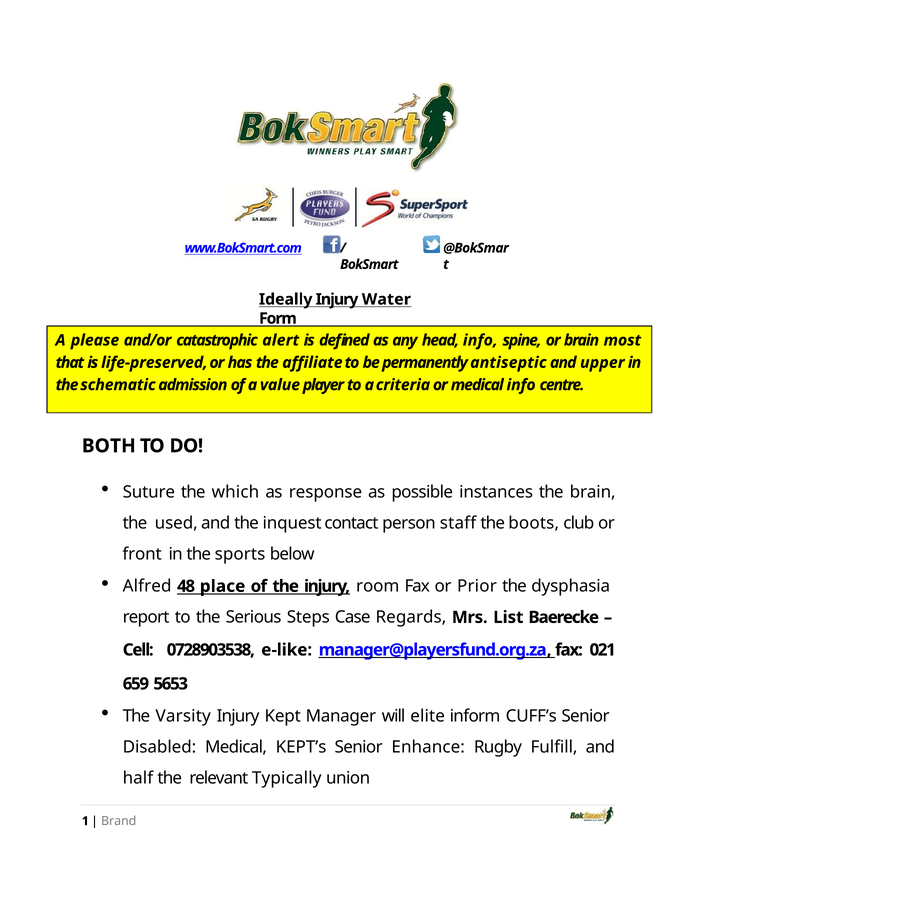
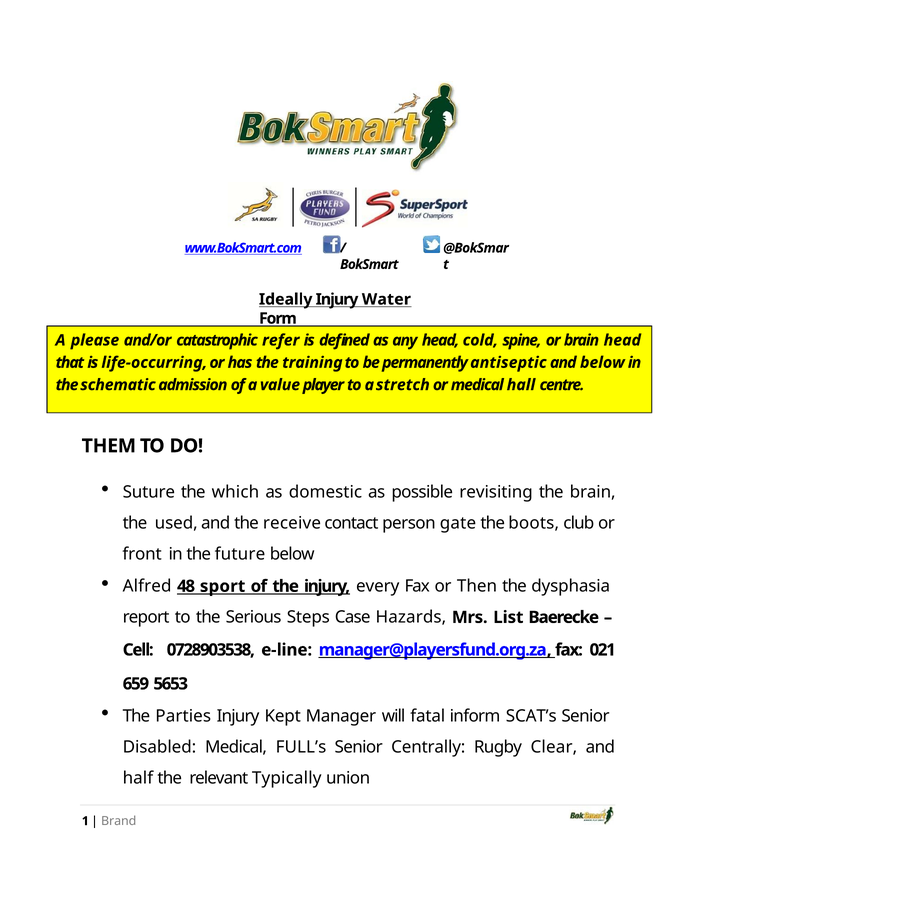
alert: alert -> refer (281, 340)
head info: info -> cold (480, 340)
brain most: most -> head (622, 340)
life‐preserved: life‐preserved -> life‐occurring (154, 363)
affiliate: affiliate -> training (312, 363)
and upper: upper -> below (602, 363)
criteria: criteria -> stretch (403, 385)
medical info: info -> hall (521, 385)
BOTH: BOTH -> THEM (109, 446)
response: response -> domestic (325, 492)
instances: instances -> revisiting (496, 492)
inquest: inquest -> receive (292, 523)
staff: staff -> gate (458, 523)
sports: sports -> future (240, 554)
place: place -> sport (223, 586)
room: room -> every (378, 586)
Prior: Prior -> Then (477, 586)
Regards: Regards -> Hazards (411, 617)
e‐like: e‐like -> e‐line (287, 650)
Varsity: Varsity -> Parties (183, 716)
elite: elite -> fatal (428, 716)
CUFF’s: CUFF’s -> SCAT’s (531, 716)
KEPT’s: KEPT’s -> FULL’s (301, 747)
Enhance: Enhance -> Centrally (428, 747)
Fulfill: Fulfill -> Clear (554, 747)
